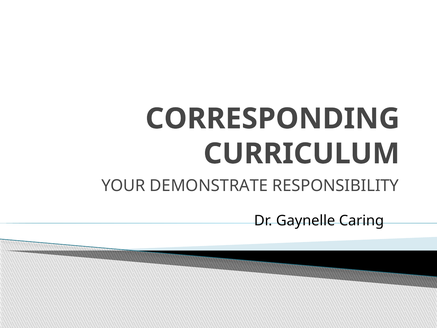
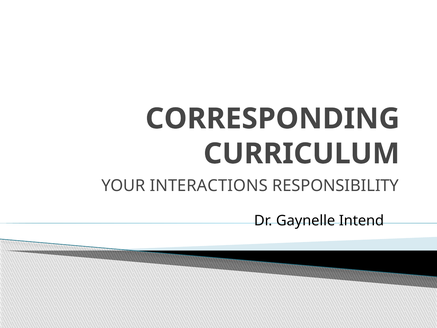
DEMONSTRATE: DEMONSTRATE -> INTERACTIONS (209, 186)
Caring: Caring -> Intend (361, 221)
